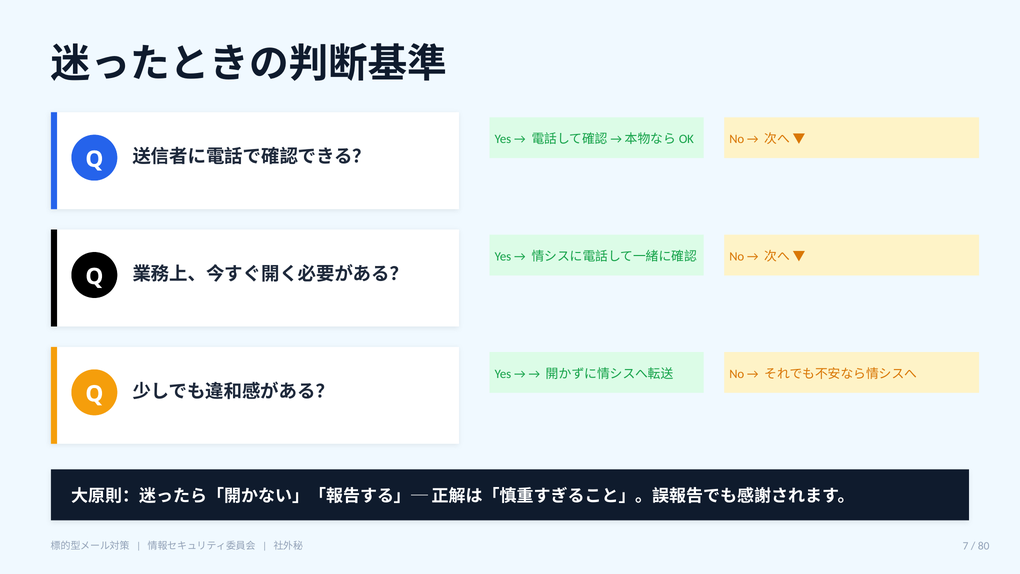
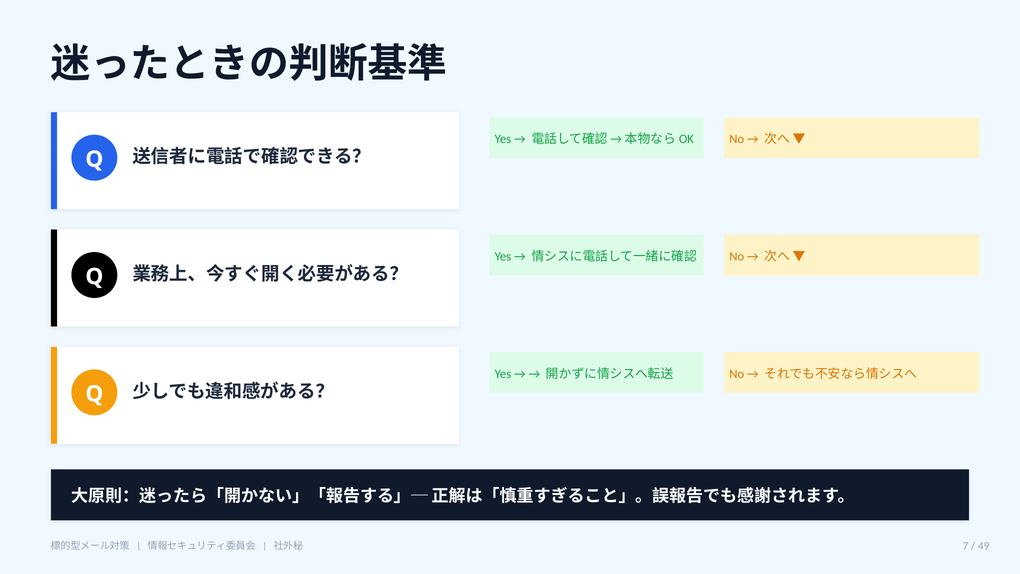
80: 80 -> 49 (984, 546)
